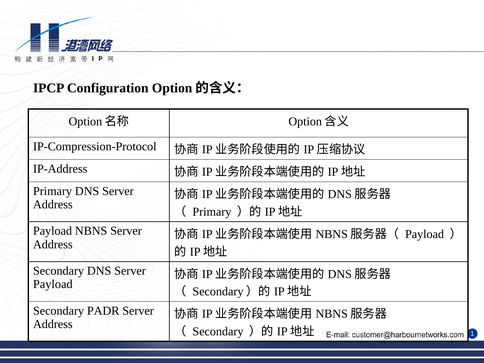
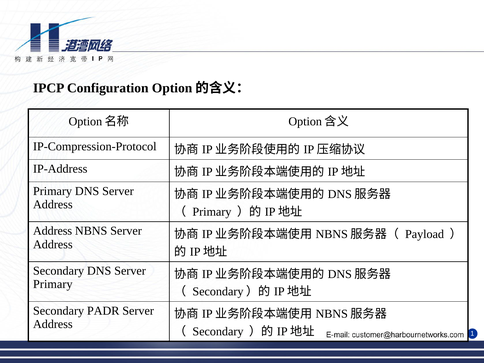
Payload: Payload -> Address (53, 231)
Payload: Payload -> Primary (53, 284)
